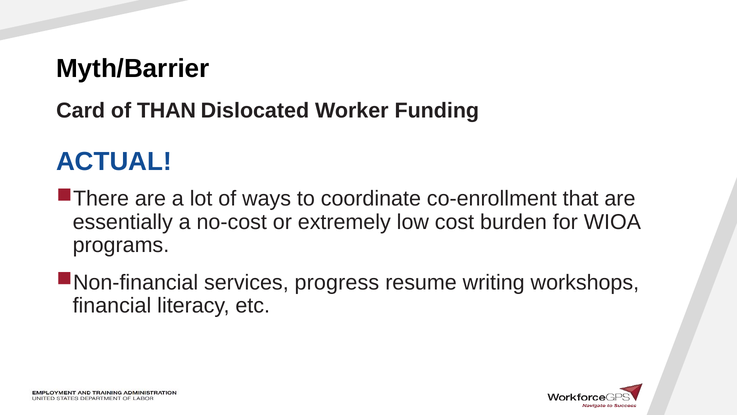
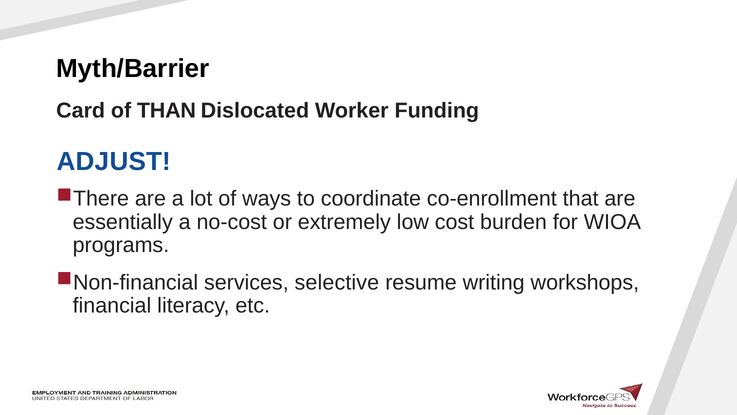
ACTUAL: ACTUAL -> ADJUST (114, 161)
progress: progress -> selective (337, 282)
